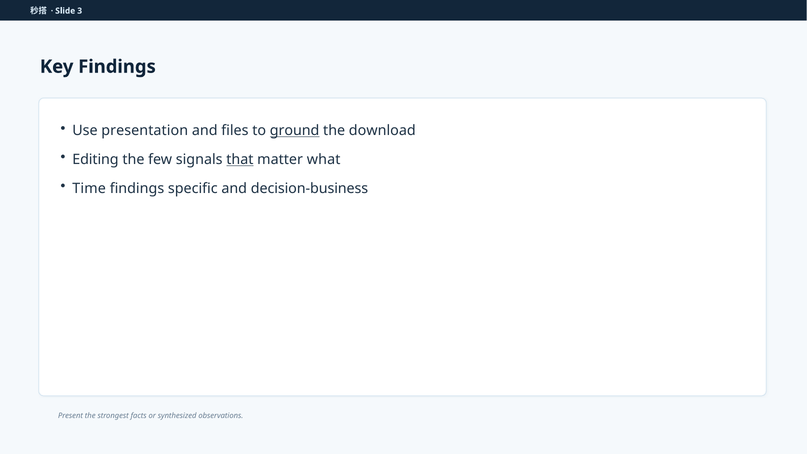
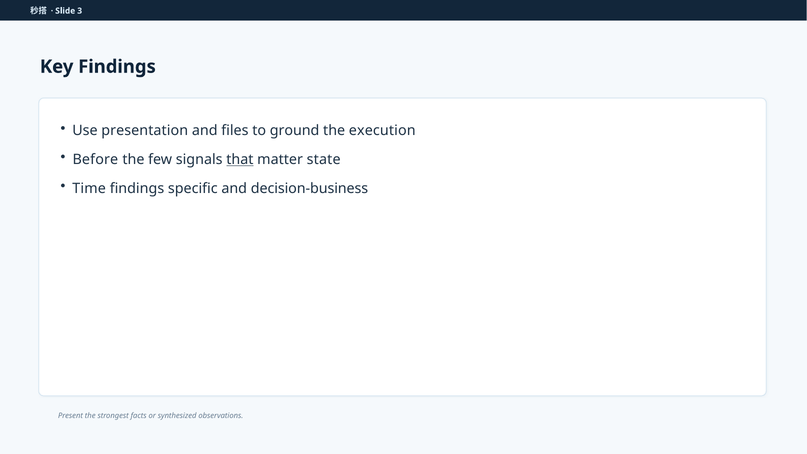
ground underline: present -> none (295, 131)
download: download -> execution (382, 131)
Editing: Editing -> Before (95, 160)
what: what -> state (324, 160)
